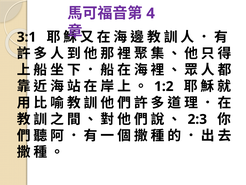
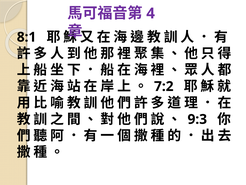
3:1: 3:1 -> 8:1 (27, 37)
1:2: 1:2 -> 7:2 (164, 86)
2:3: 2:3 -> 9:3 (197, 119)
